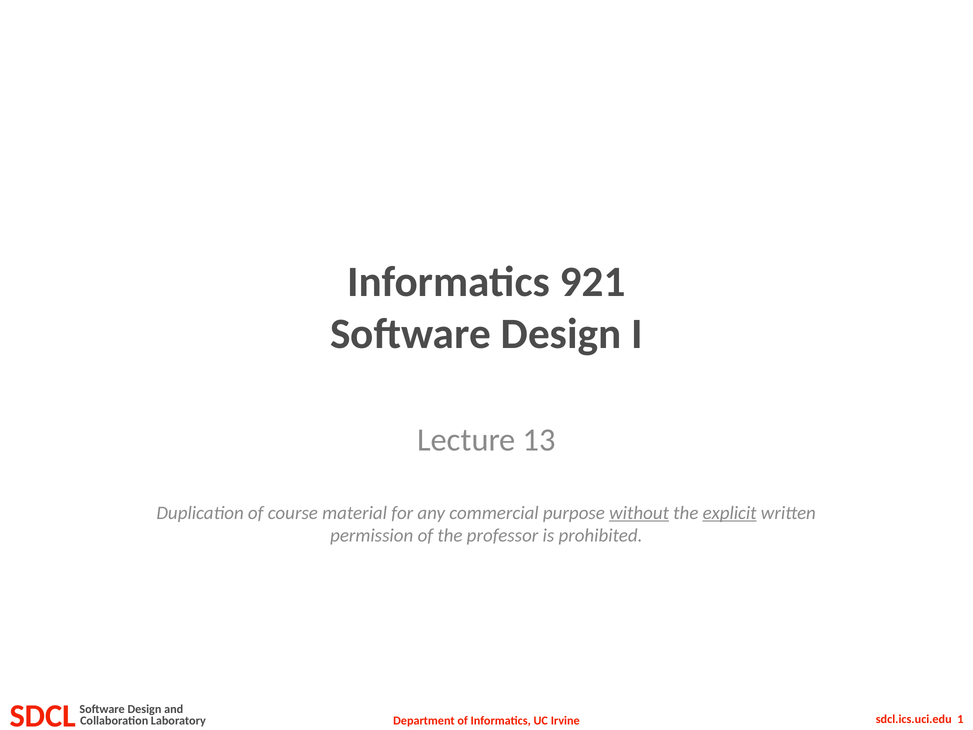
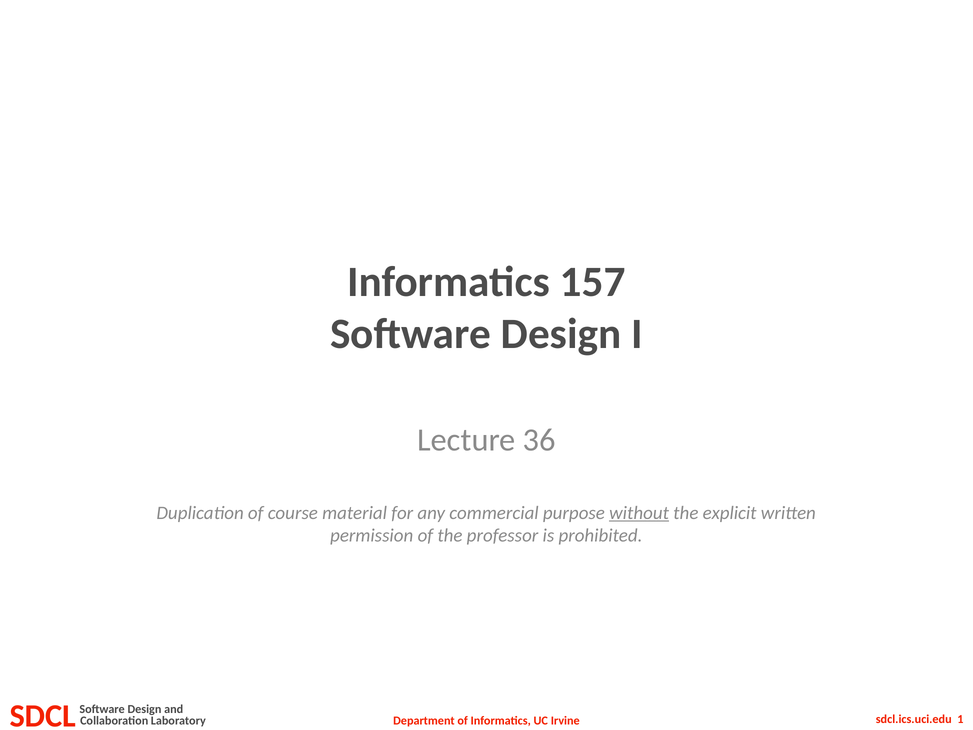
921: 921 -> 157 (593, 282)
13: 13 -> 36 (539, 440)
explicit underline: present -> none (730, 513)
